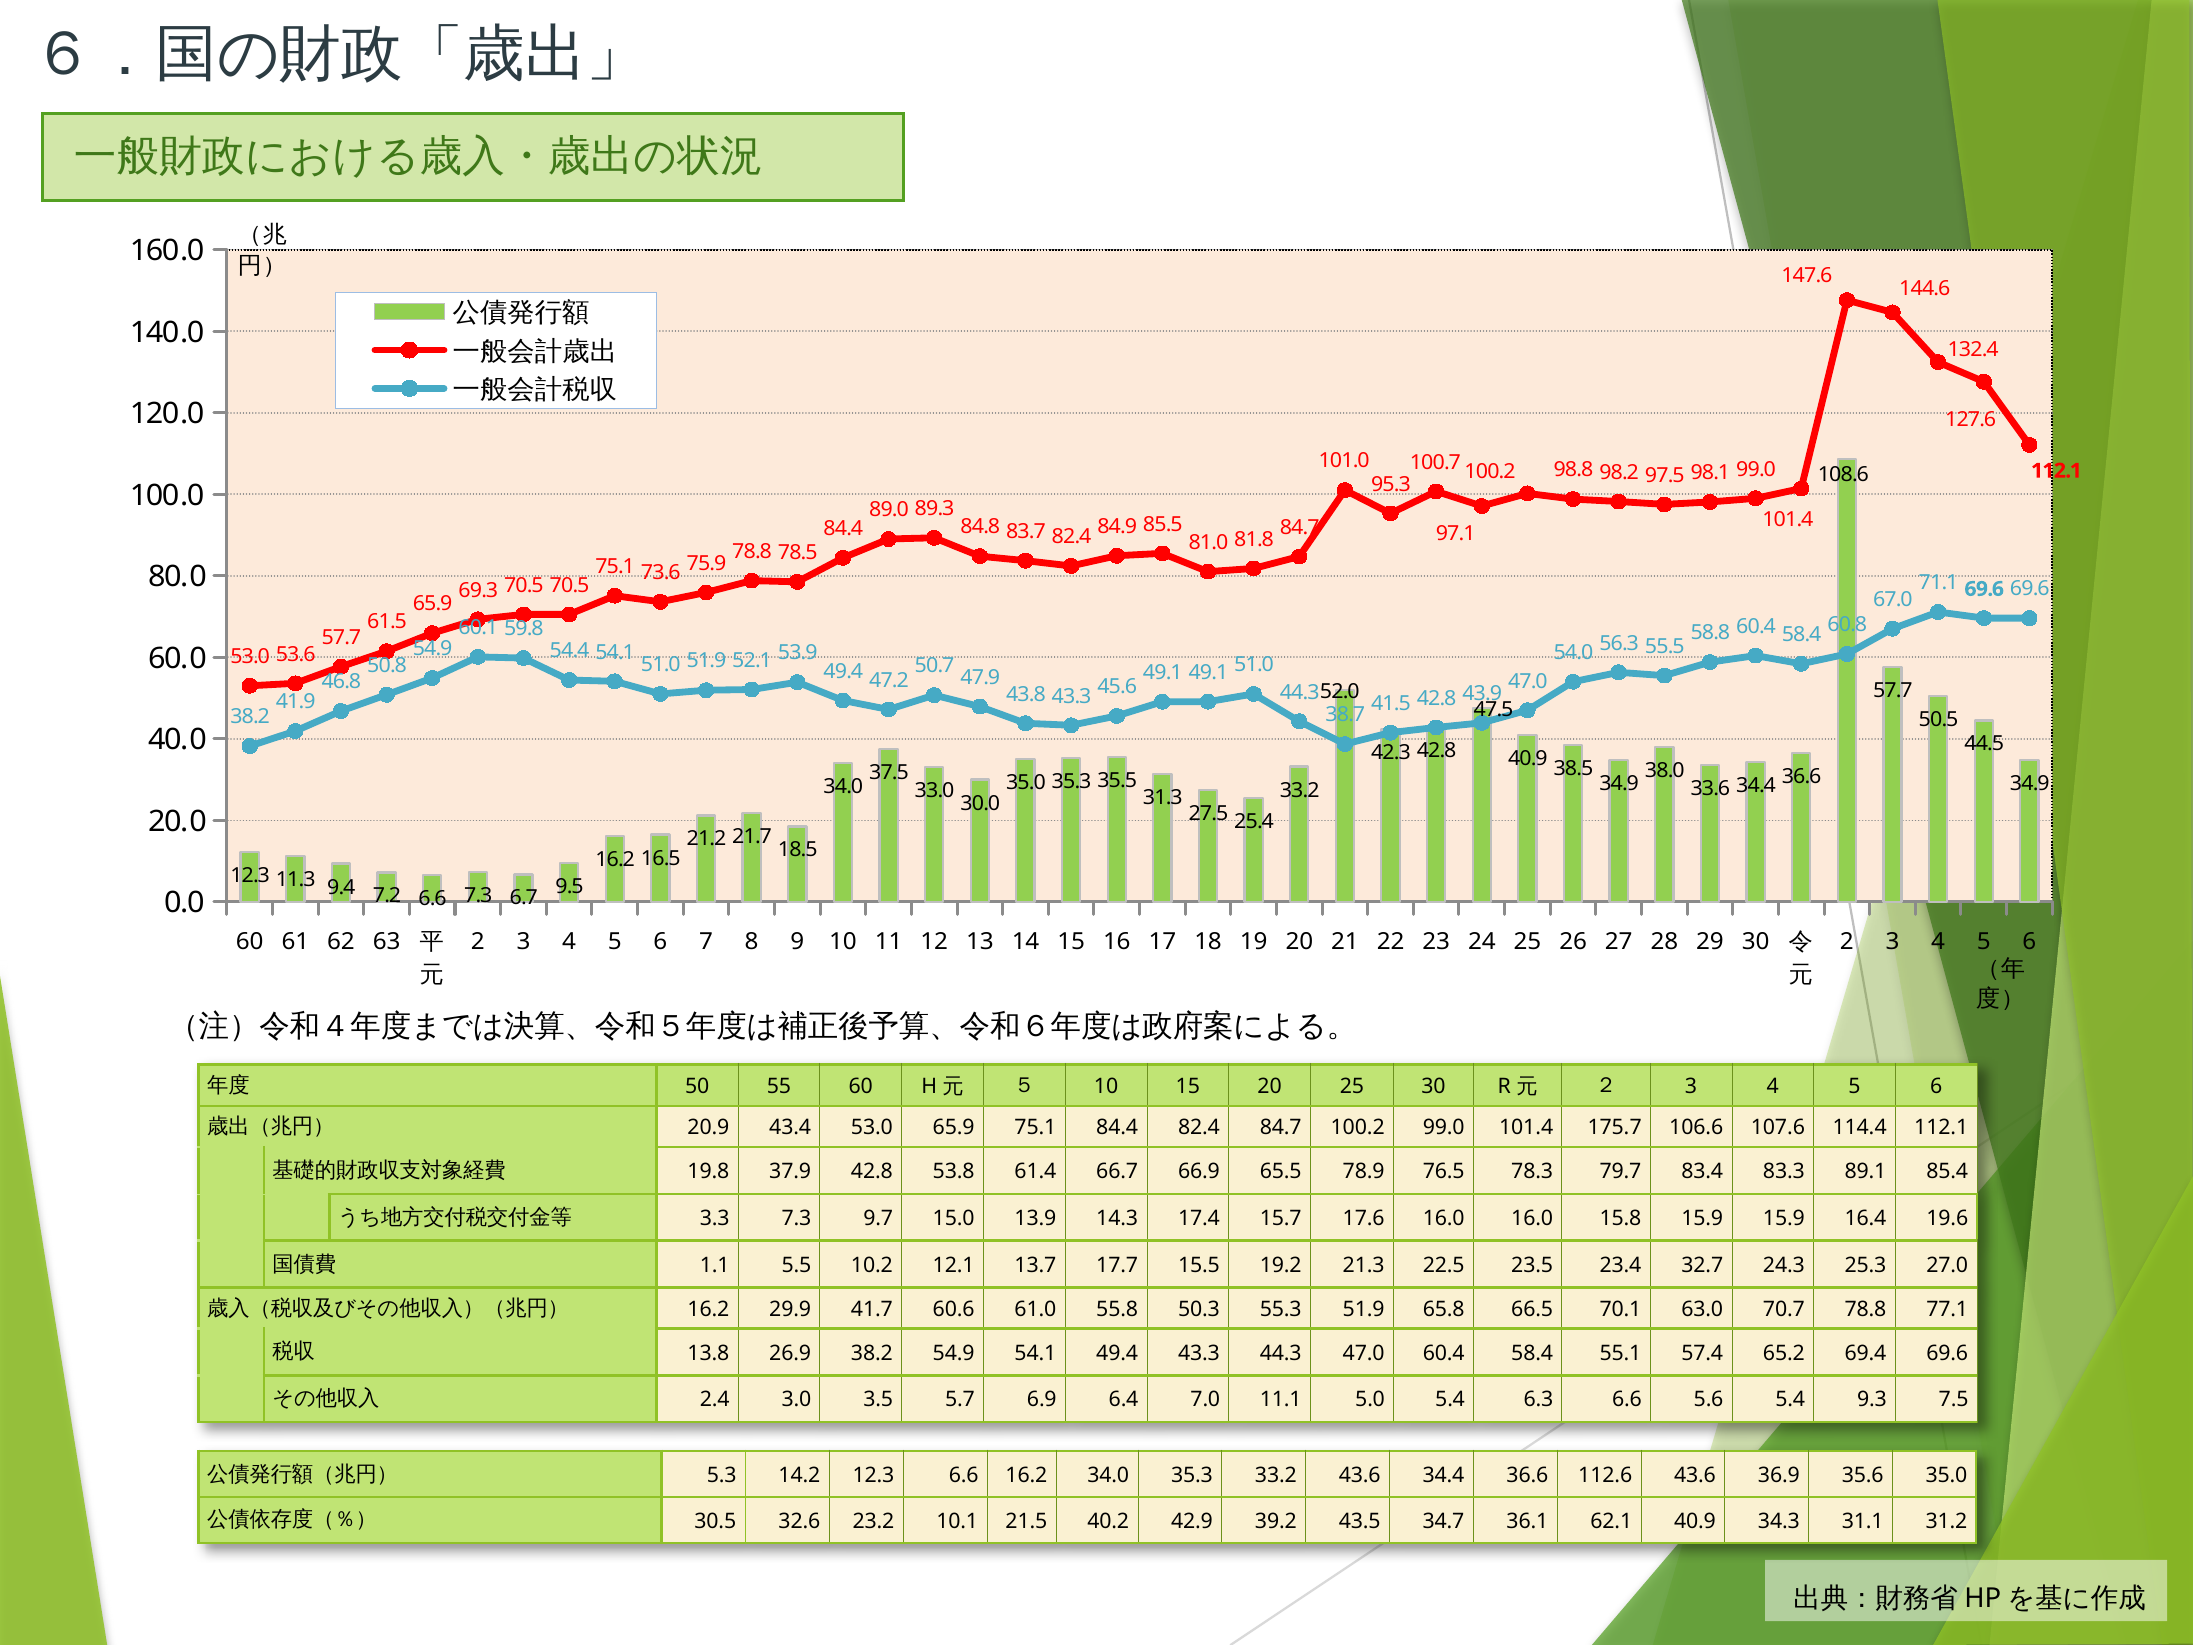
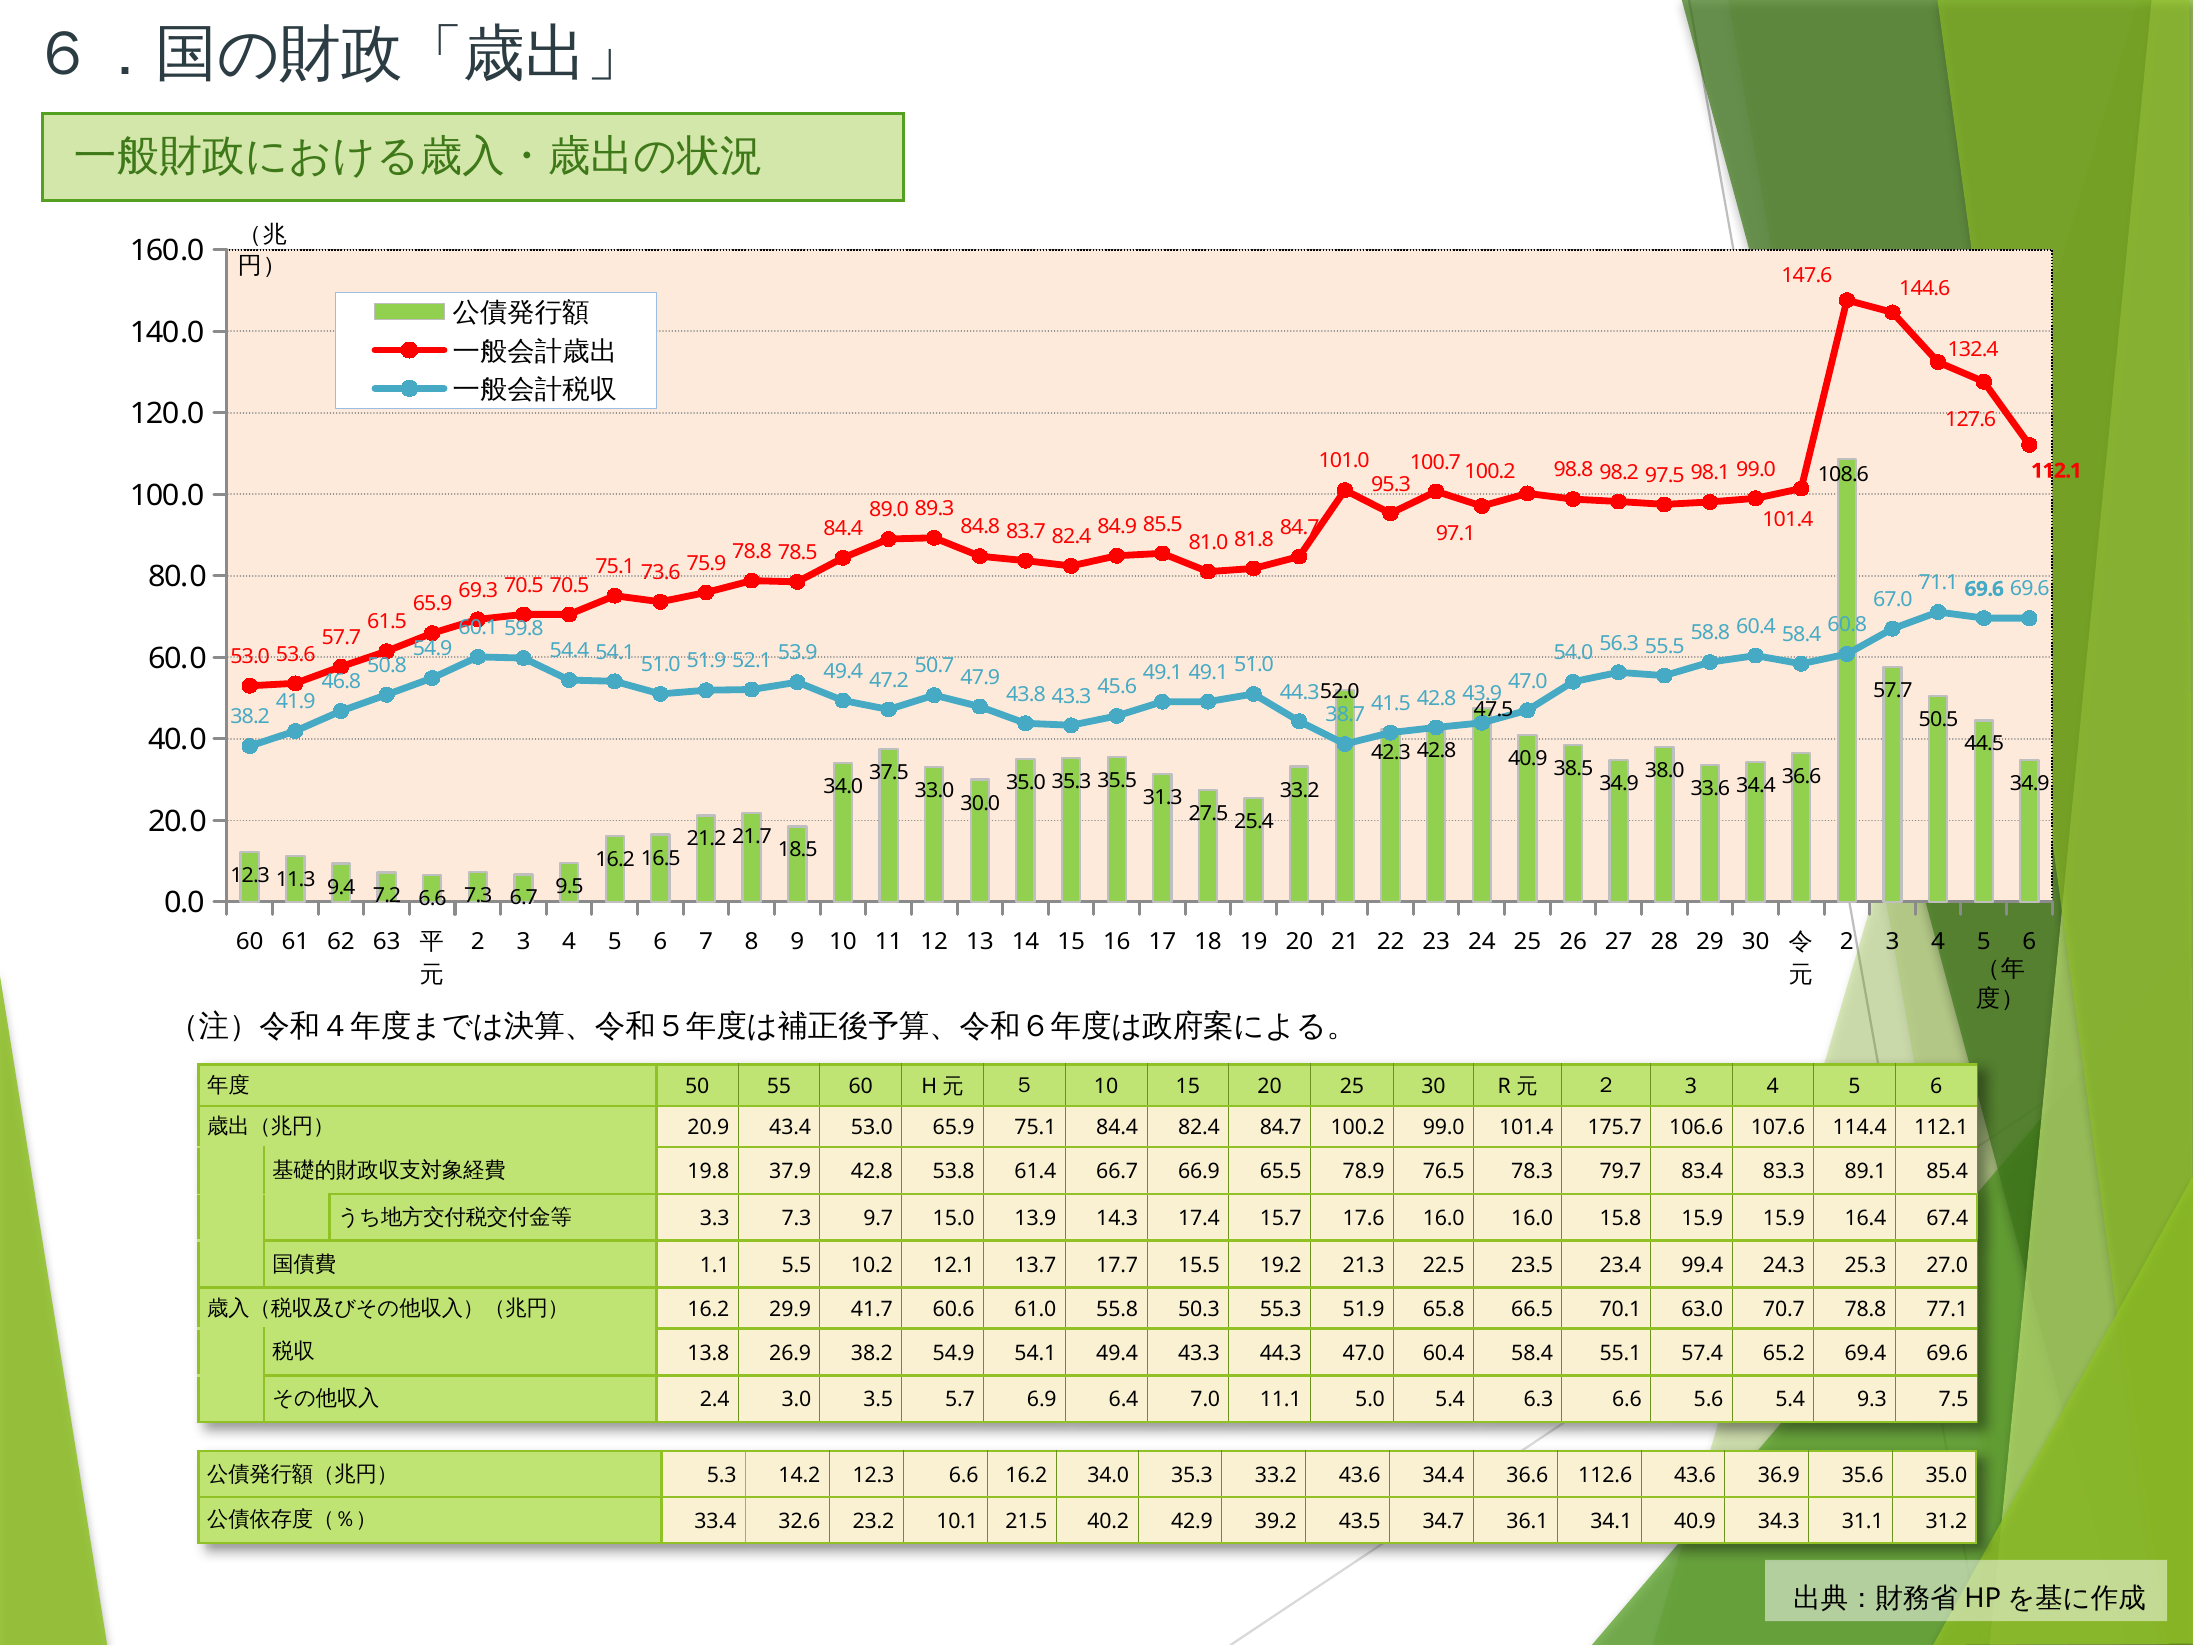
19.6: 19.6 -> 67.4 (1947, 1218)
32.7: 32.7 -> 99.4 (1702, 1265)
30.5: 30.5 -> 33.4 (715, 1521)
62.1: 62.1 -> 34.1 (1611, 1521)
